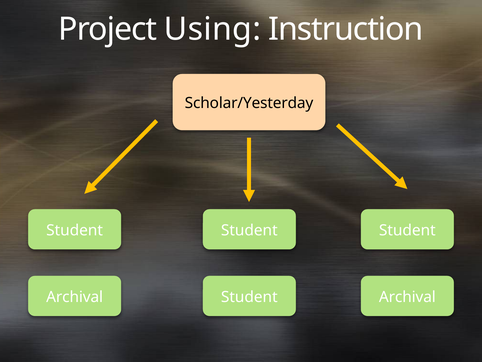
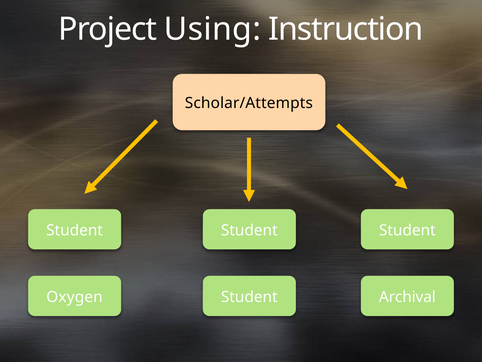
Scholar/Yesterday: Scholar/Yesterday -> Scholar/Attempts (249, 103)
Archival: Archival -> Oxygen (75, 297)
